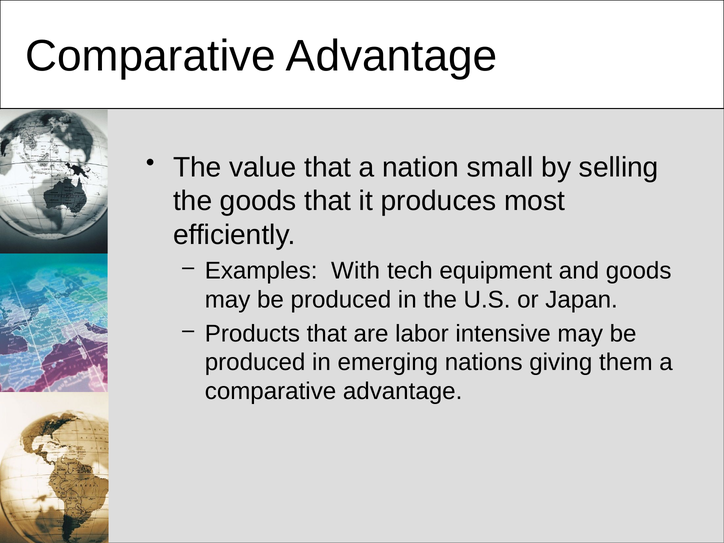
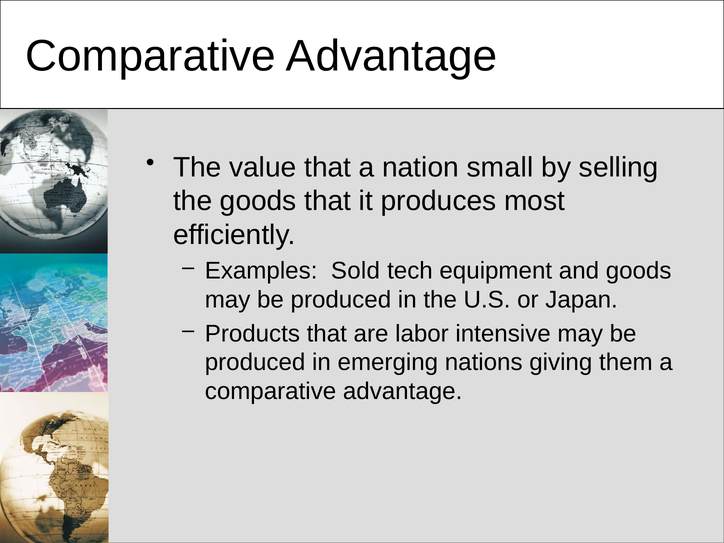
With: With -> Sold (355, 271)
